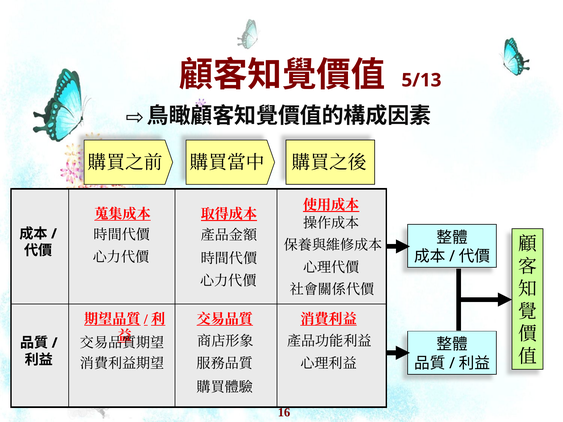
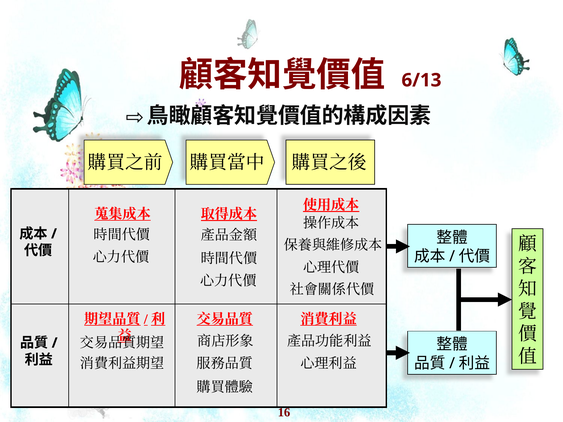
5/13: 5/13 -> 6/13 (421, 80)
